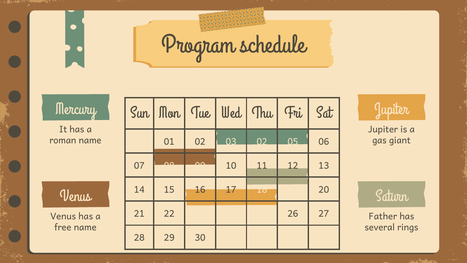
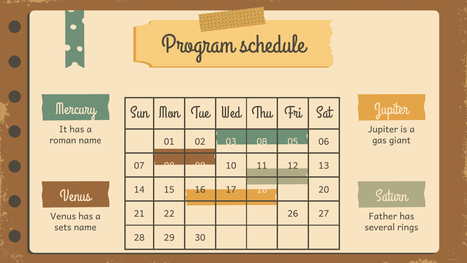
03 02: 02 -> 08 (262, 142)
free: free -> sets (63, 227)
